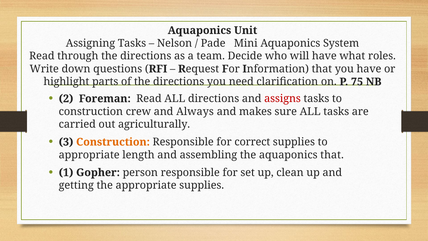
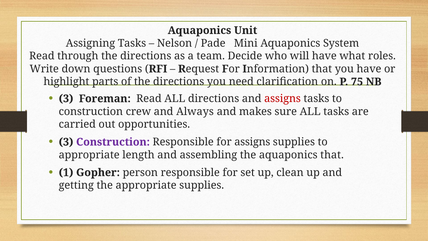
2: 2 -> 3 (66, 99)
agriculturally: agriculturally -> opportunities (154, 124)
Construction colour: orange -> purple (113, 142)
for correct: correct -> assigns (252, 142)
